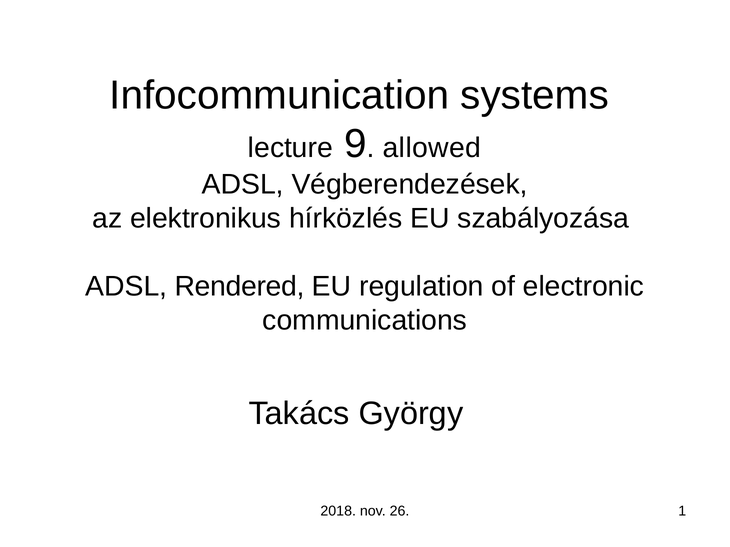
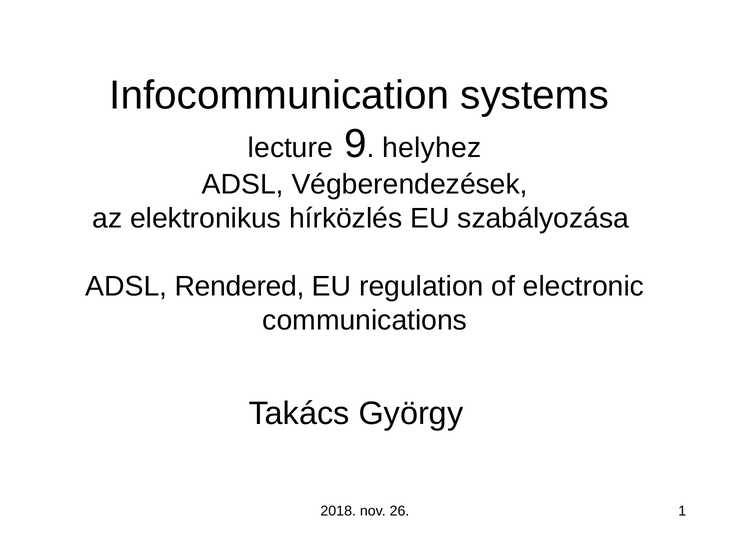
allowed: allowed -> helyhez (432, 148)
